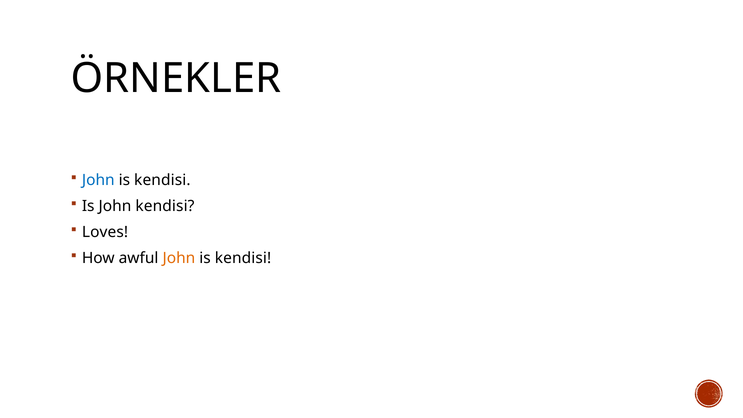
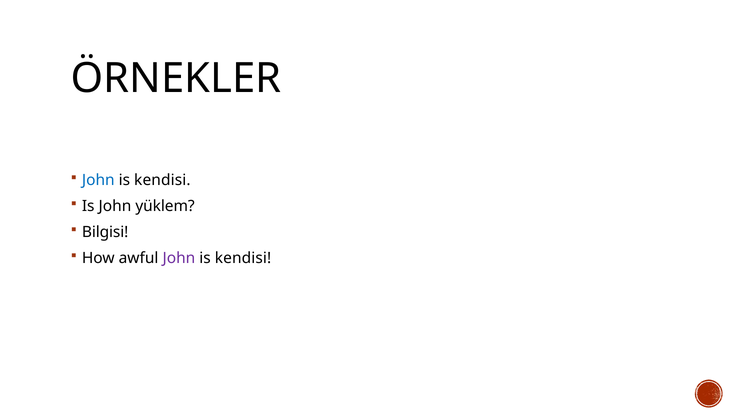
John kendisi: kendisi -> yüklem (165, 206)
Loves: Loves -> Bilgisi (105, 232)
John colour: orange -> purple (179, 258)
